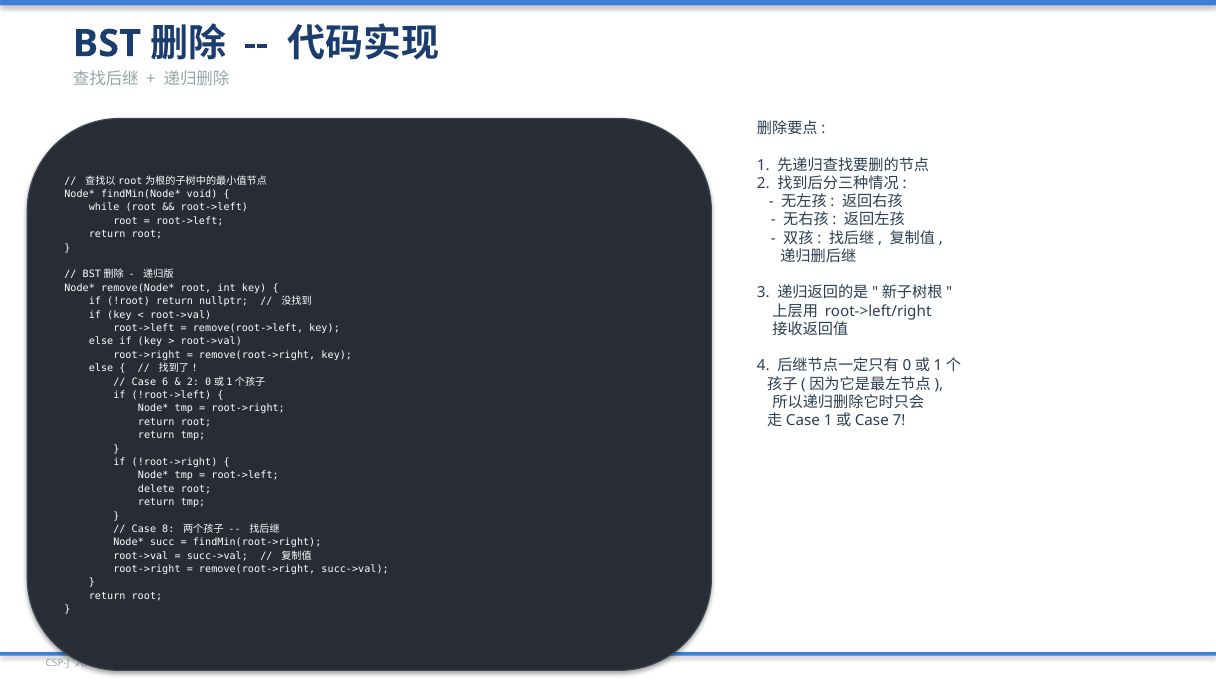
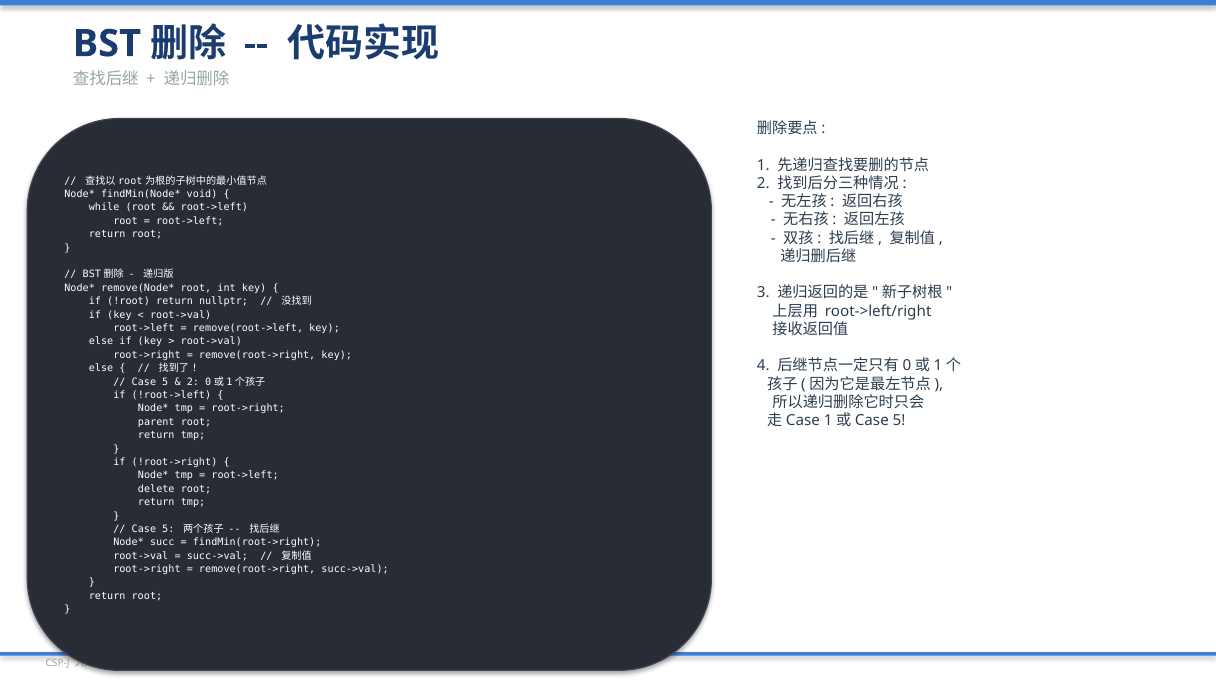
6: 6 -> 5 (165, 382)
7: 7 -> 5 (899, 421)
return: return -> parent (156, 422)
8: 8 -> 5 (168, 529)
